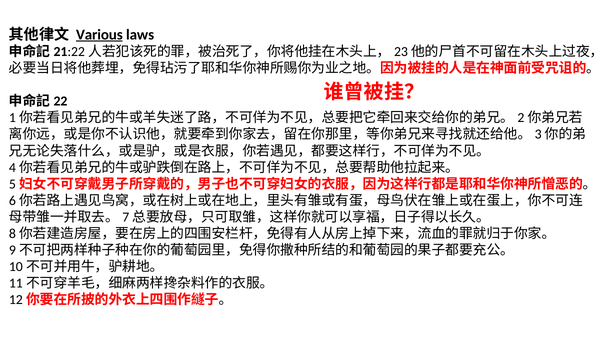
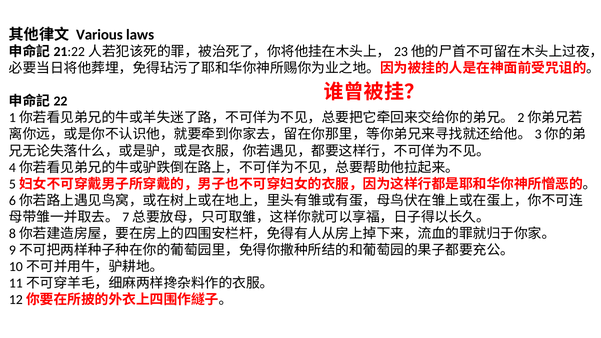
Various underline: present -> none (99, 35)
